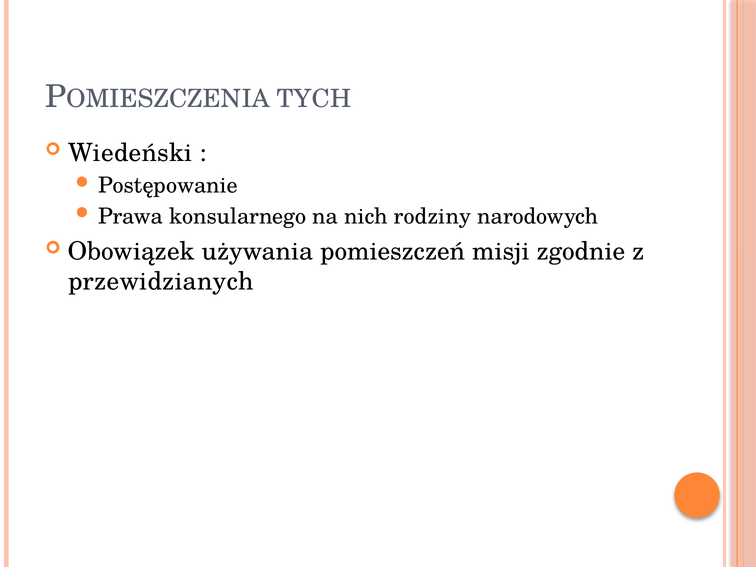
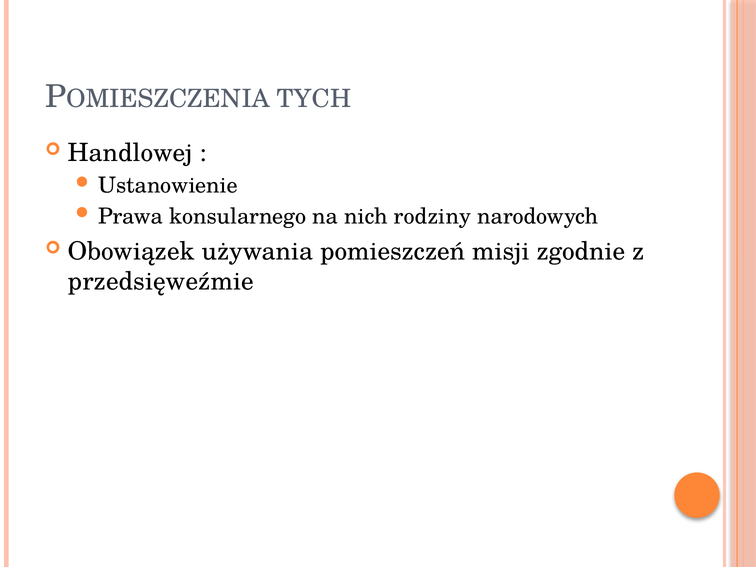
Wiedeński: Wiedeński -> Handlowej (130, 153)
Postępowanie: Postępowanie -> Ustanowienie (168, 185)
przewidzianych: przewidzianych -> przedsięweźmie (161, 281)
